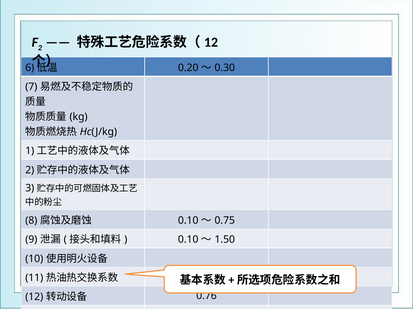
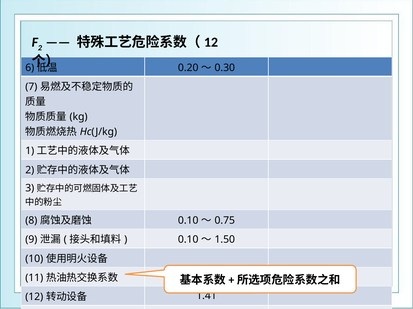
0.76: 0.76 -> 1.41 (206, 297)
